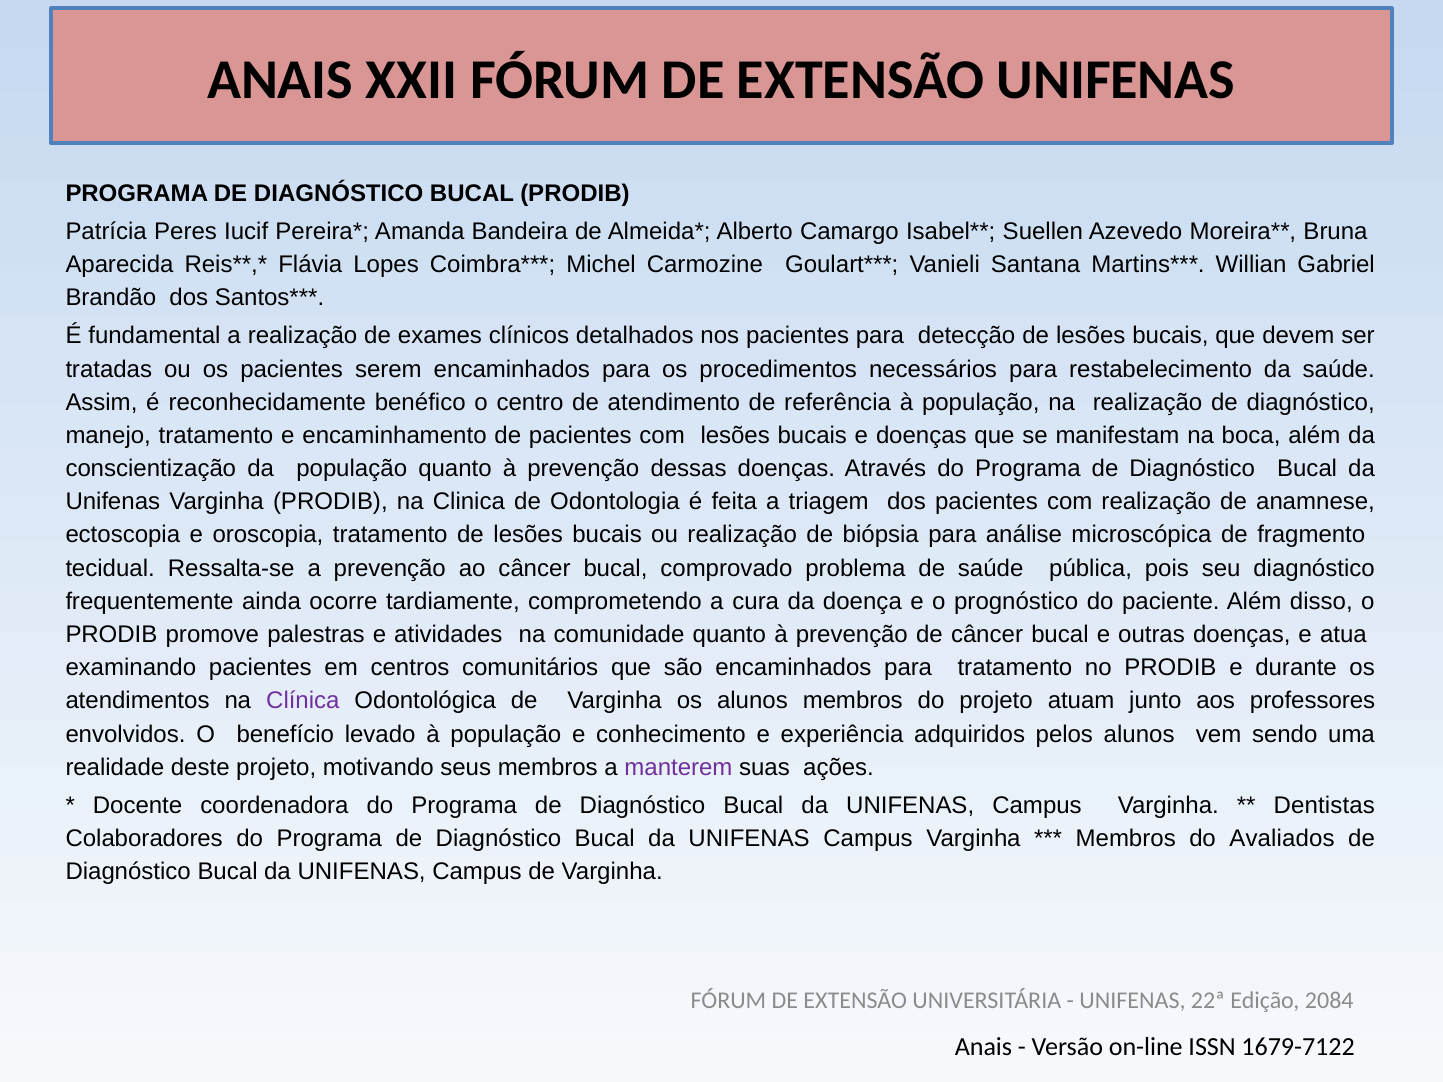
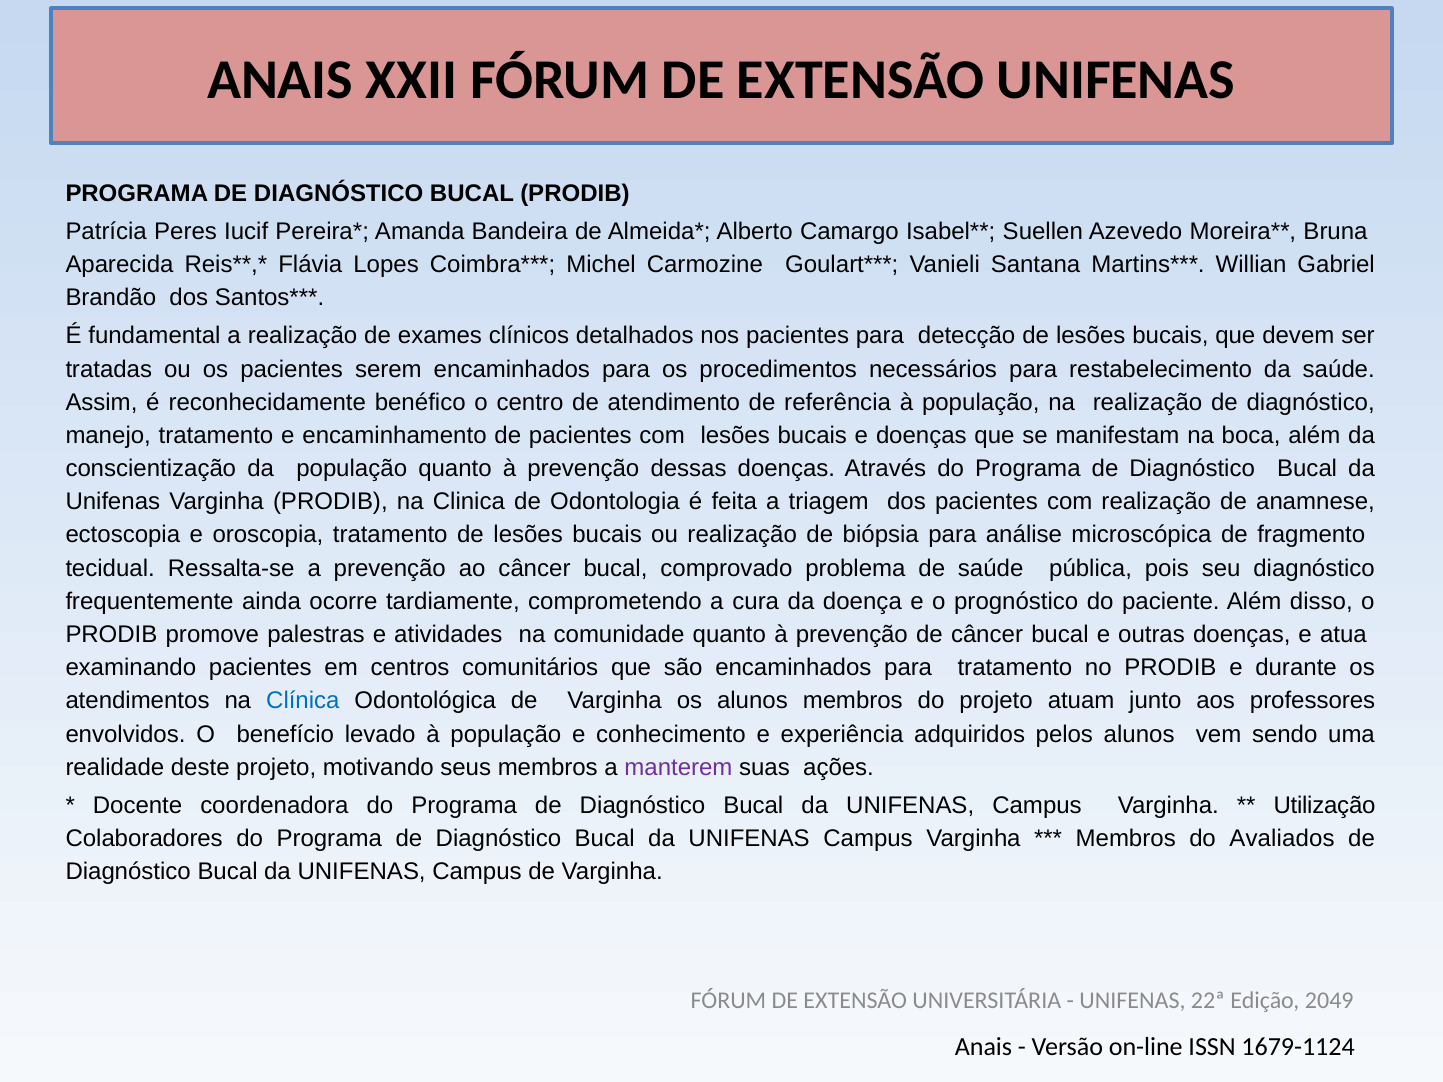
Clínica colour: purple -> blue (303, 701)
Dentistas: Dentistas -> Utilização (1325, 805)
2084: 2084 -> 2049 (1329, 1000)
1679-7122: 1679-7122 -> 1679-1124 (1298, 1047)
